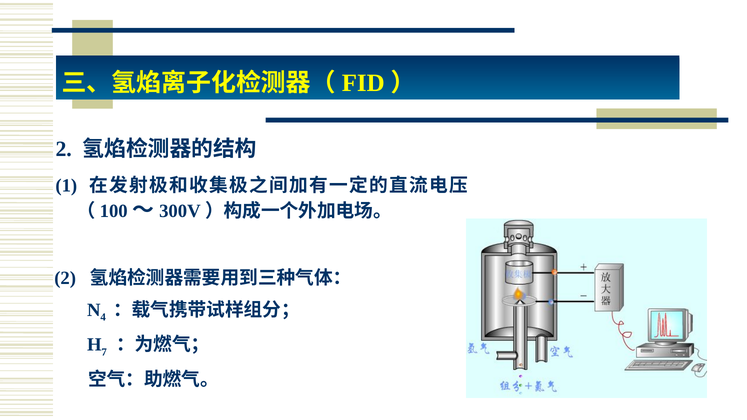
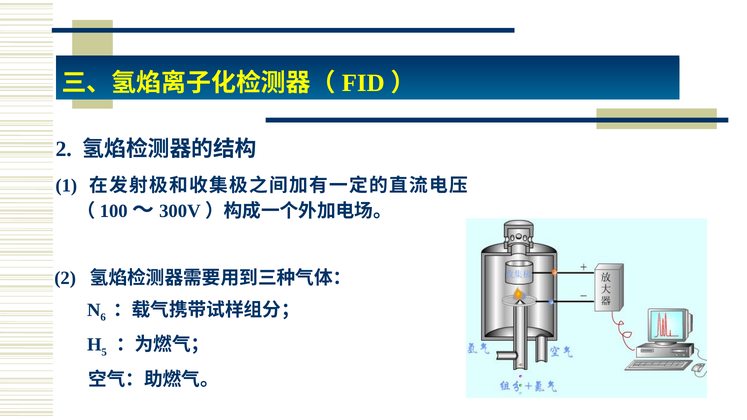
4: 4 -> 6 (103, 317)
7: 7 -> 5 (104, 352)
